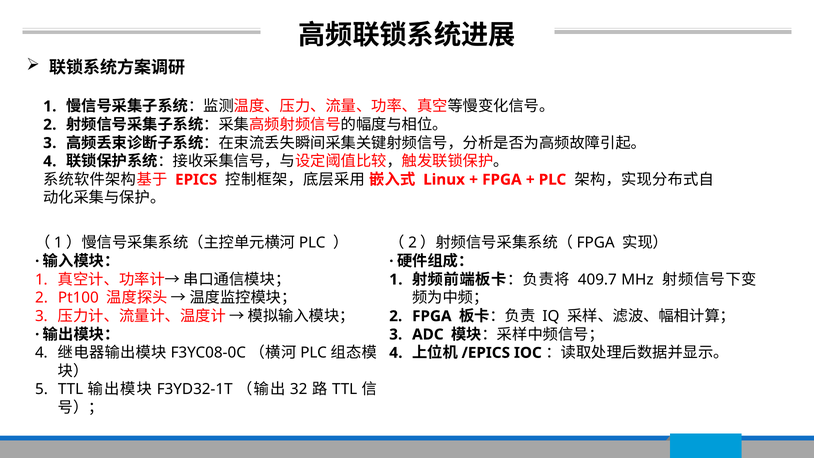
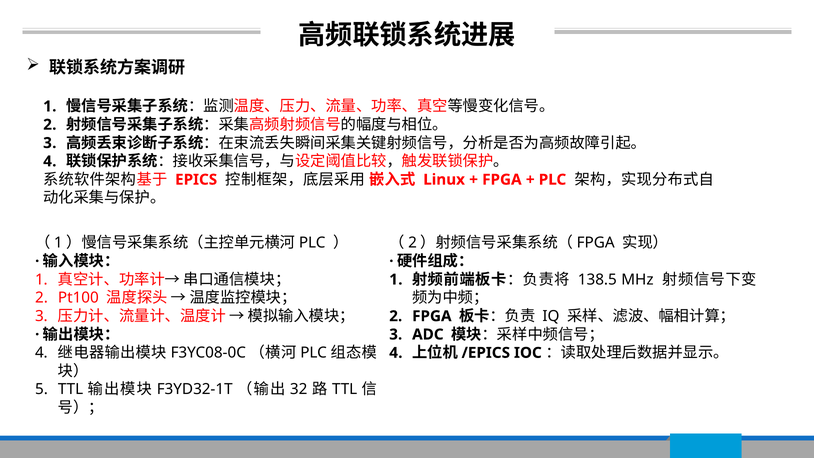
409.7: 409.7 -> 138.5 (597, 279)
